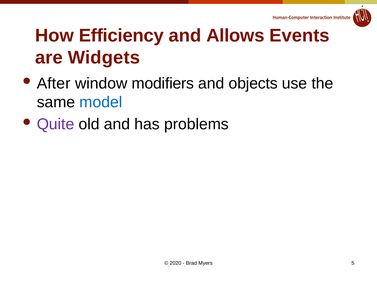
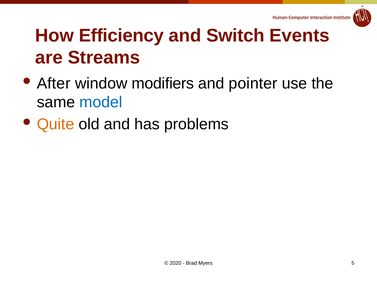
Allows: Allows -> Switch (235, 36)
Widgets: Widgets -> Streams (104, 58)
objects: objects -> pointer (253, 83)
Quite colour: purple -> orange (56, 124)
